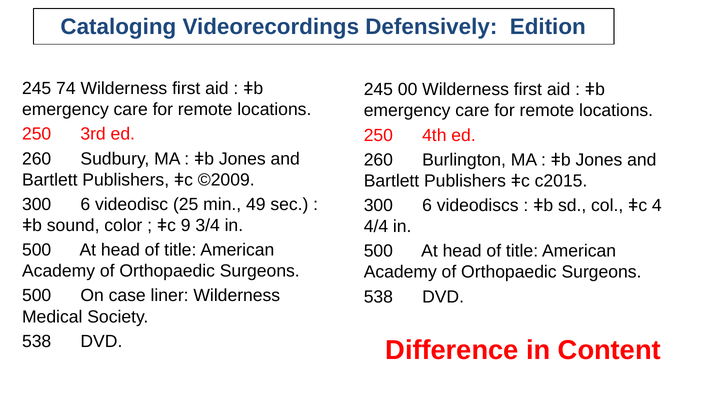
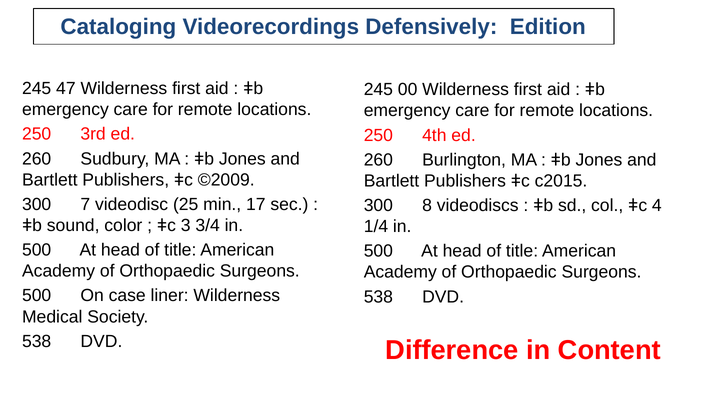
74: 74 -> 47 (66, 88)
6: 6 -> 7 (85, 204)
49: 49 -> 17 (256, 204)
6: 6 -> 8 (427, 205)
9: 9 -> 3 (186, 225)
4/4: 4/4 -> 1/4 (376, 226)
